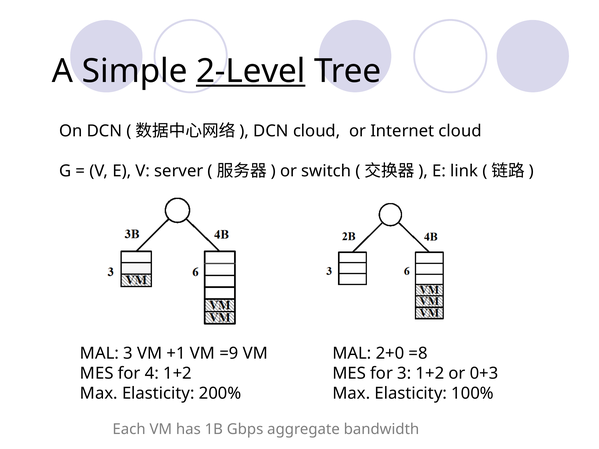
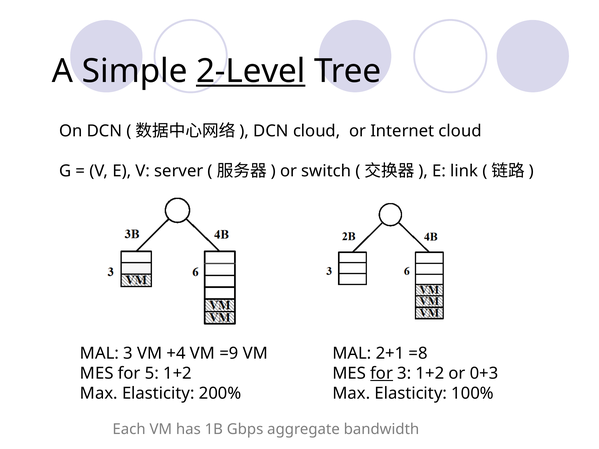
+1: +1 -> +4 (176, 354)
2+0: 2+0 -> 2+1 (390, 354)
4: 4 -> 5 (152, 374)
for underline: none -> present (382, 374)
